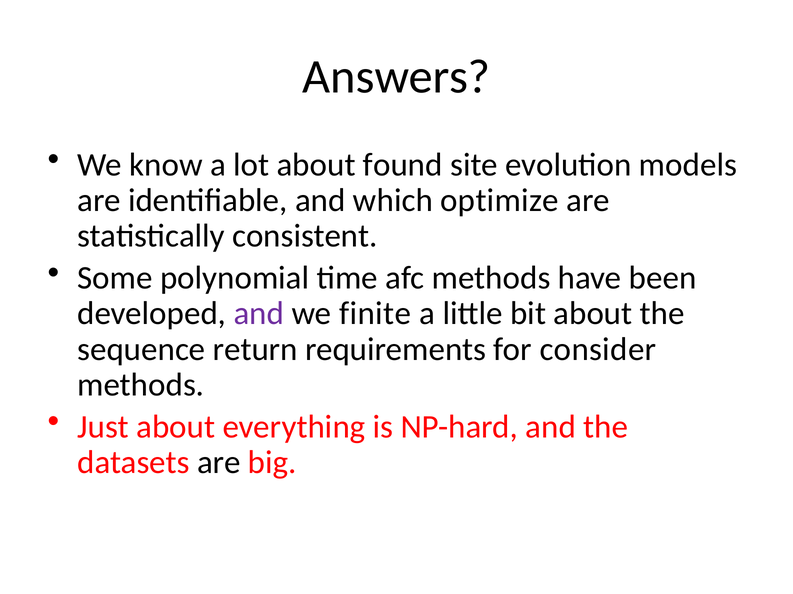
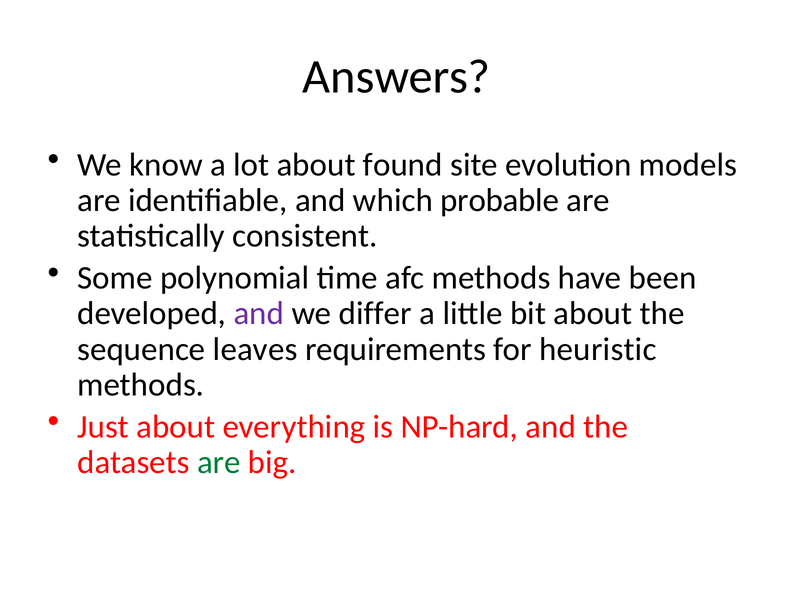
optimize: optimize -> probable (500, 201)
finite: finite -> differ (375, 314)
return: return -> leaves (255, 350)
consider: consider -> heuristic (598, 350)
are colour: black -> green (219, 463)
